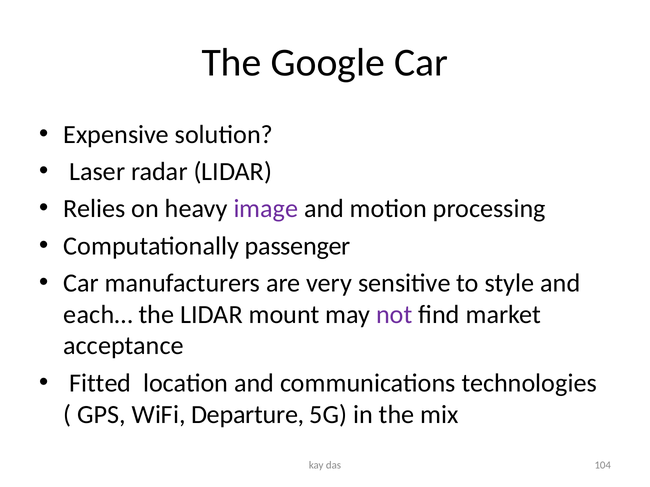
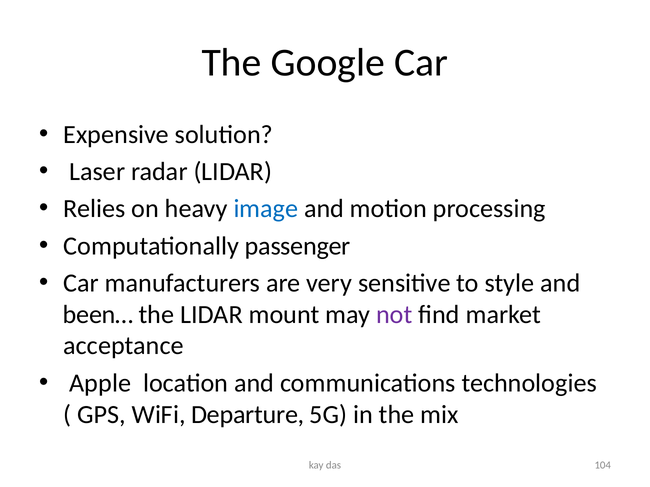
image colour: purple -> blue (266, 209)
each…: each… -> been… (98, 315)
Fitted: Fitted -> Apple (100, 383)
